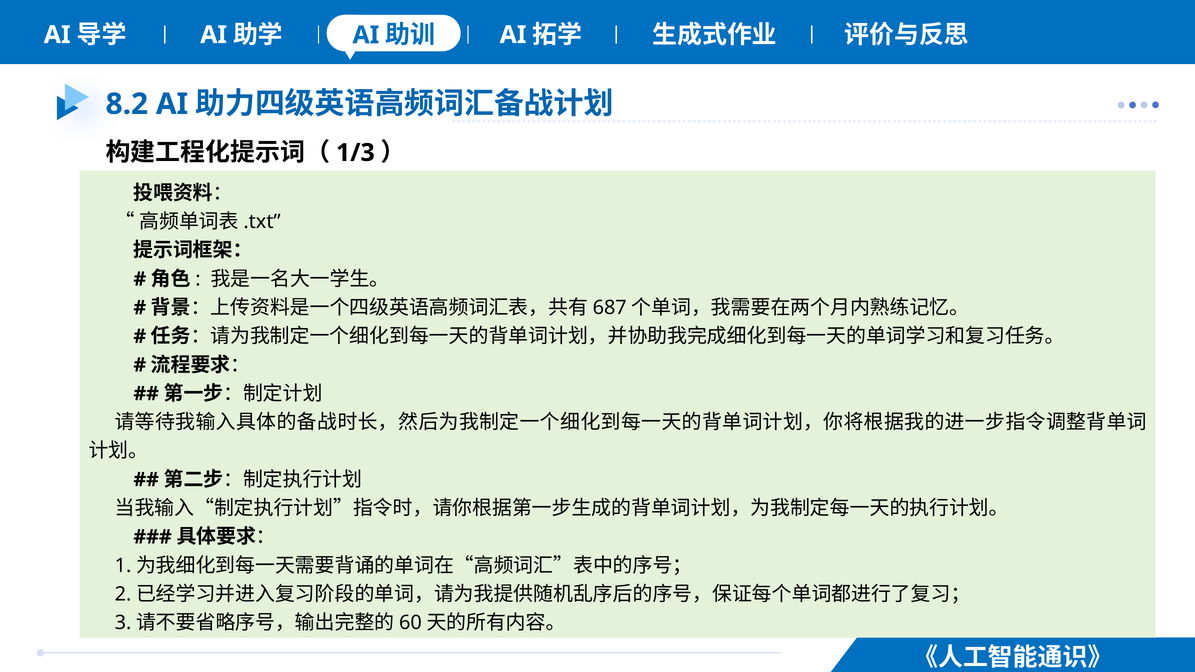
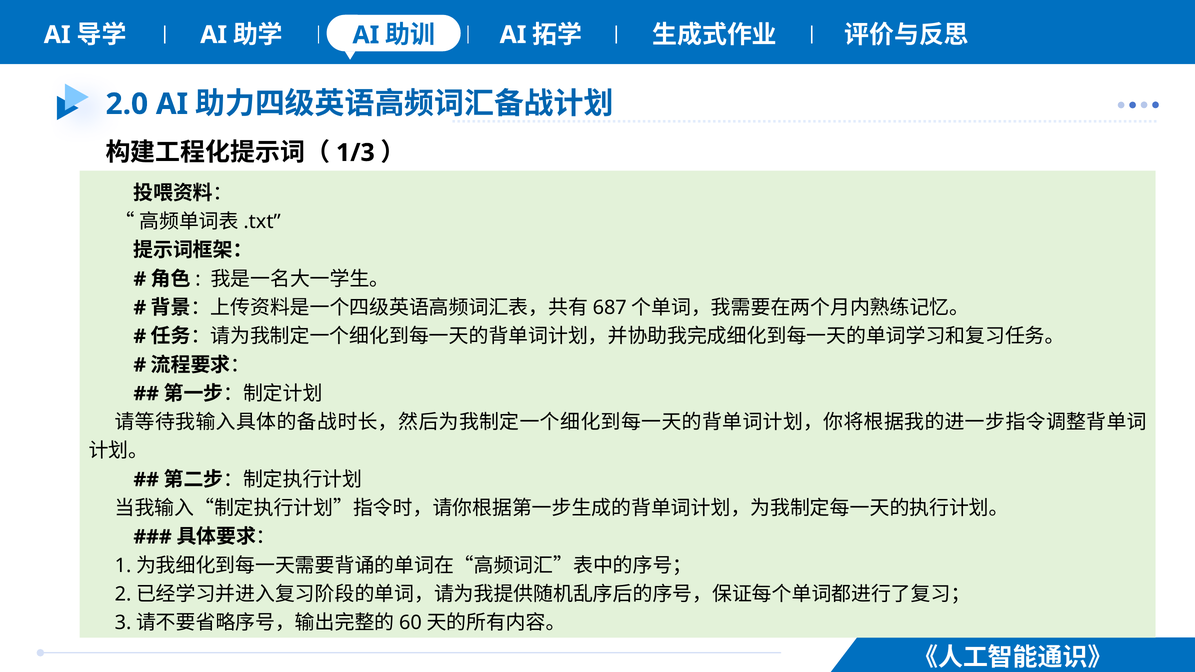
8.2: 8.2 -> 2.0 (127, 104)
